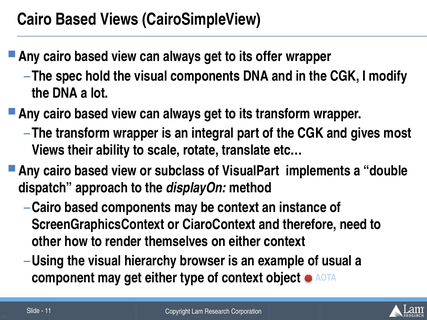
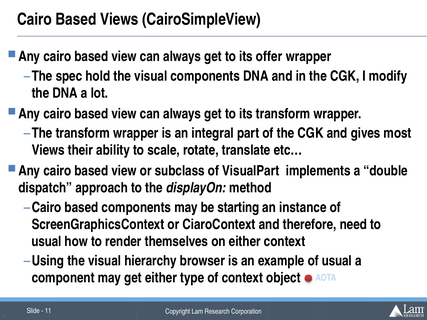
be context: context -> starting (238, 207)
other: other -> usual (47, 242)
